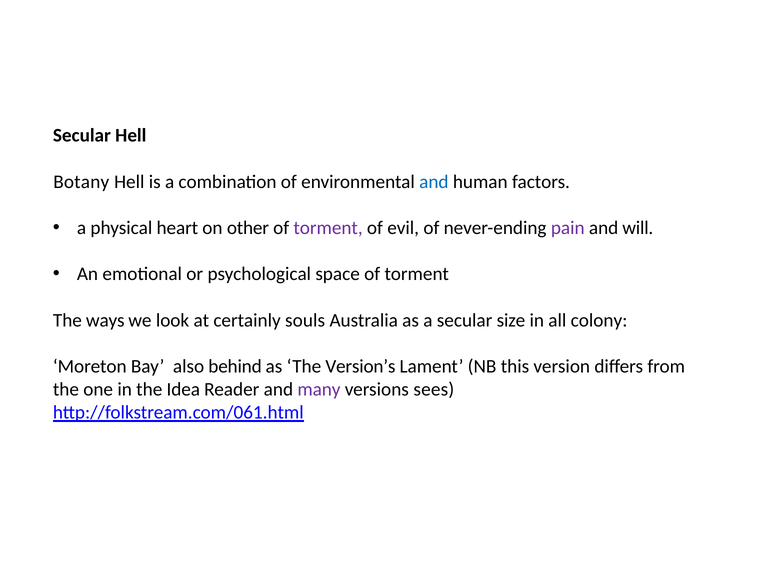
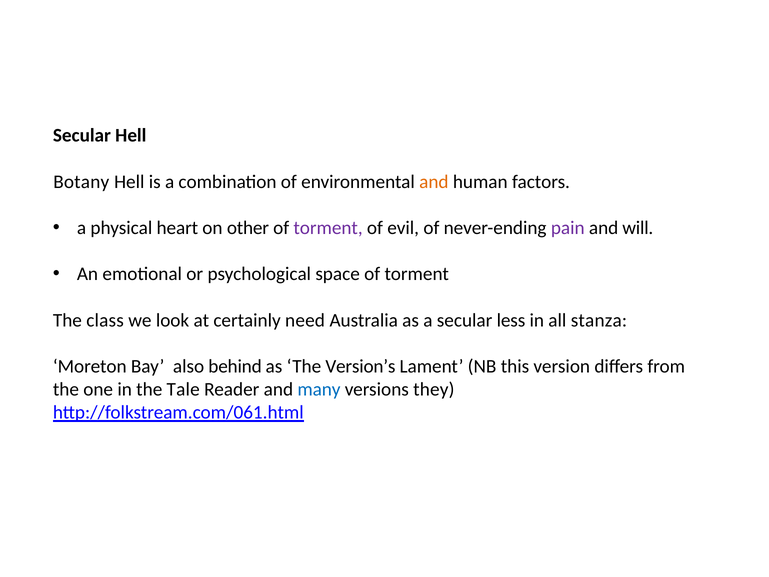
and colour: blue -> orange (434, 182)
ways: ways -> class (105, 320)
souls: souls -> need (305, 320)
size: size -> less (511, 320)
colony: colony -> stanza (599, 320)
Idea: Idea -> Tale (183, 389)
many colour: purple -> blue (319, 389)
sees: sees -> they (434, 389)
